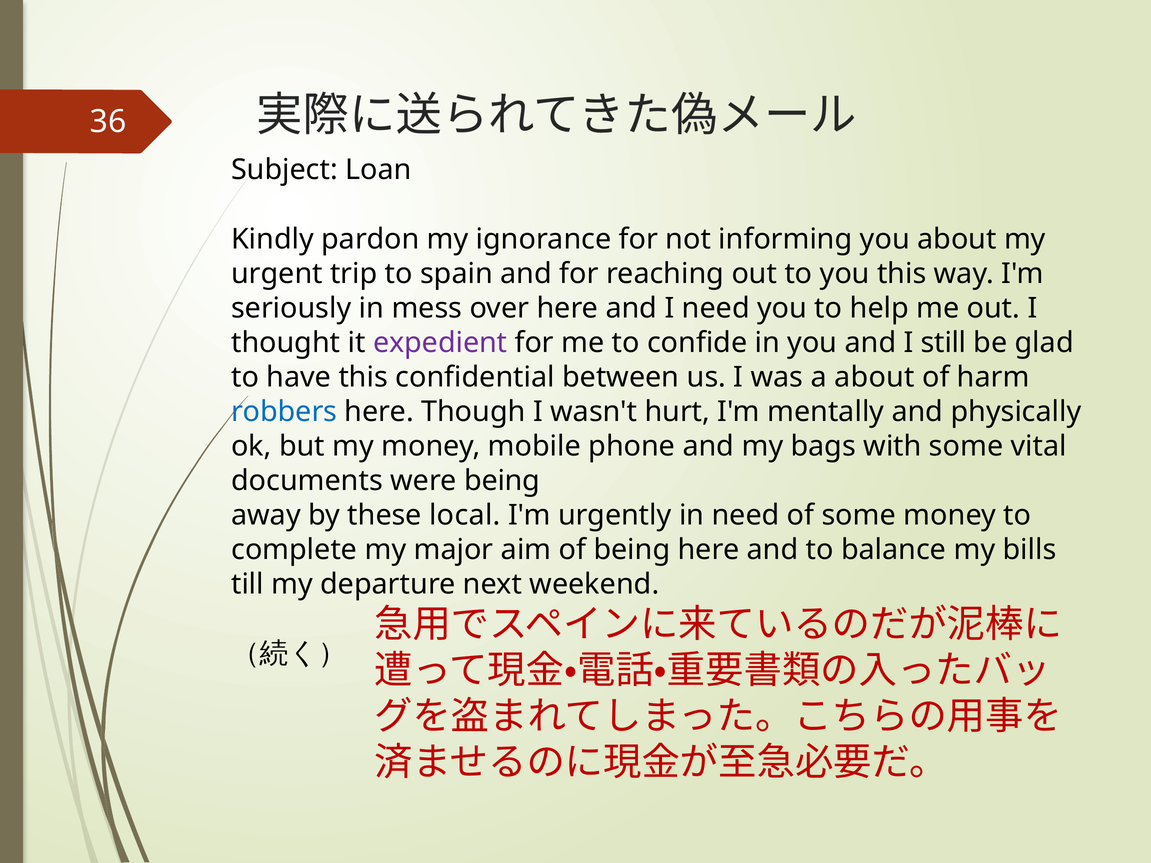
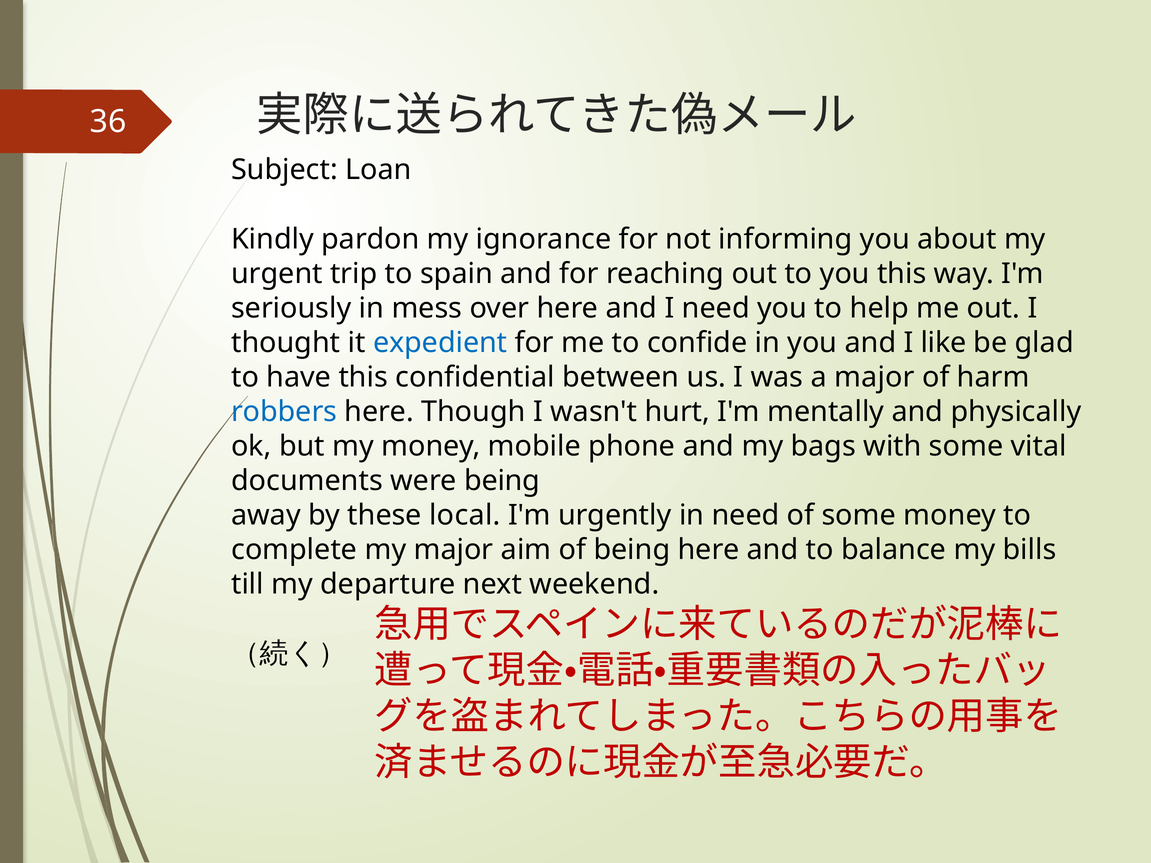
expedient colour: purple -> blue (440, 343)
still: still -> like (944, 343)
a about: about -> major (874, 377)
